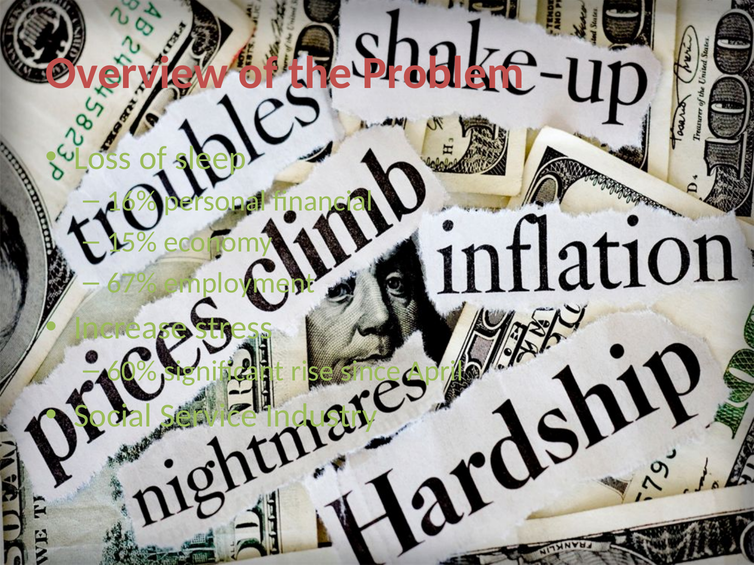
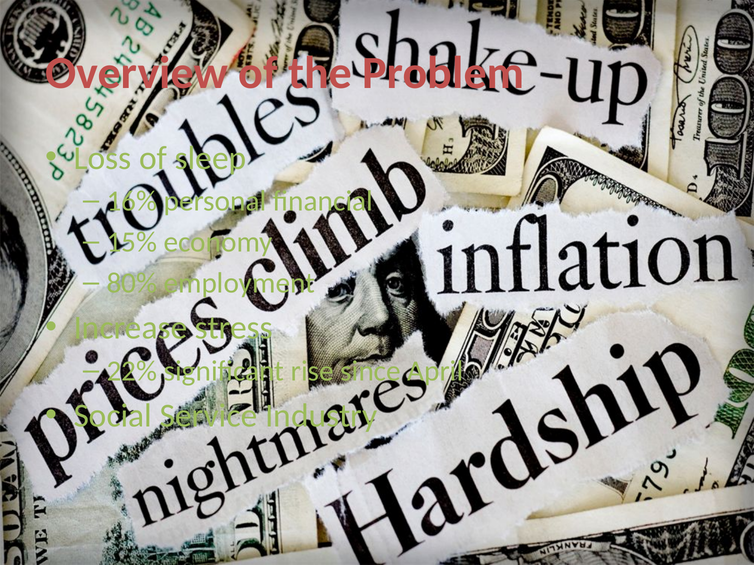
67%: 67% -> 80% (132, 283)
60%: 60% -> 22% (132, 371)
